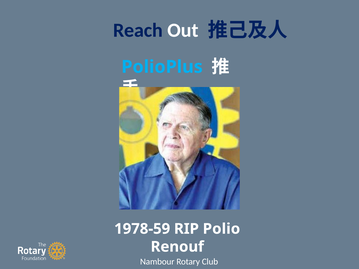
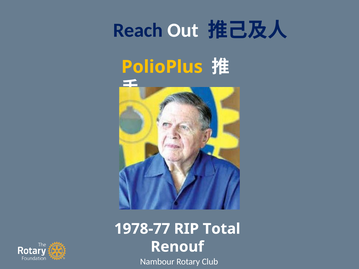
PolioPlus colour: light blue -> yellow (162, 67)
1978-59: 1978-59 -> 1978-77 (142, 229)
Polio: Polio -> Total (222, 229)
